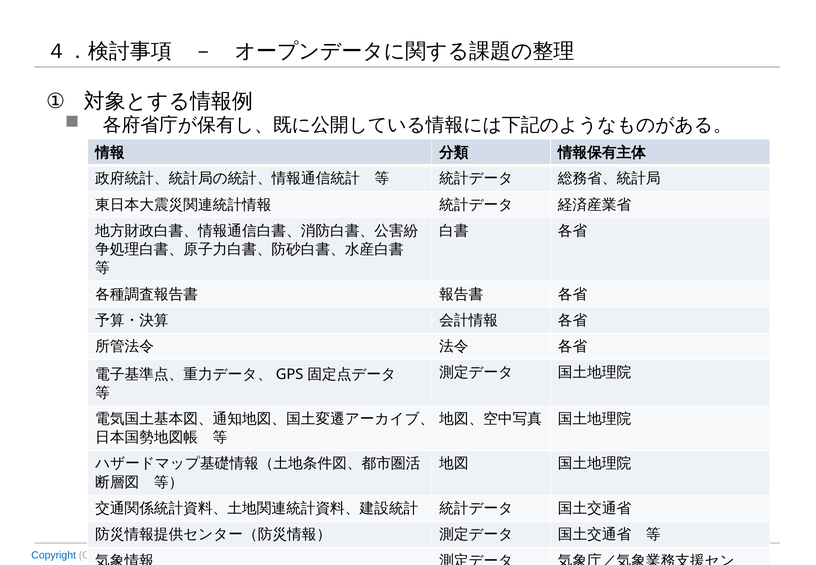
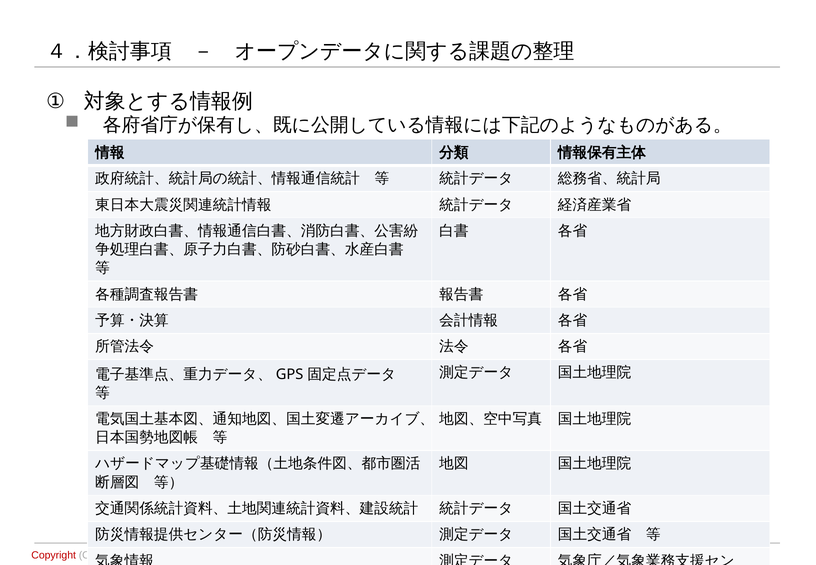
Copyright colour: blue -> red (54, 555)
